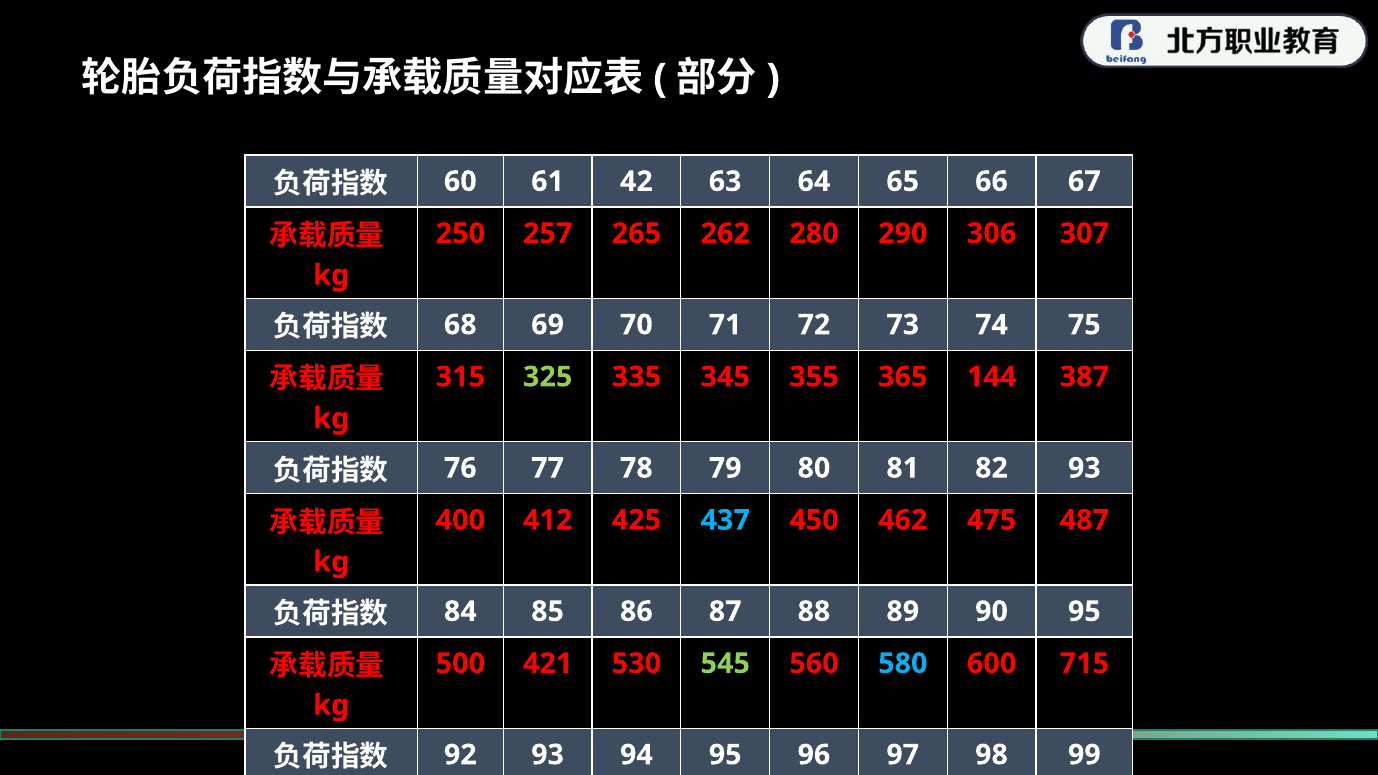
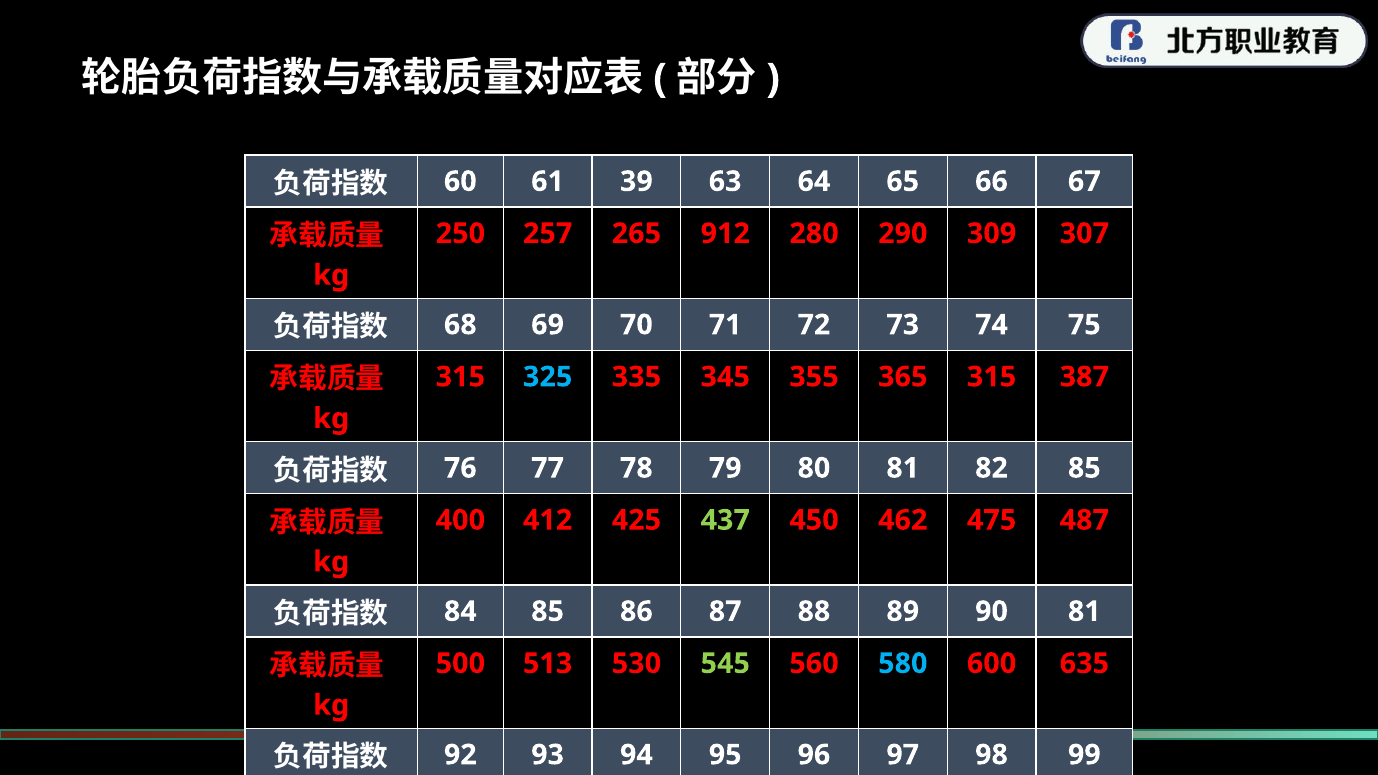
42: 42 -> 39 (636, 182)
262: 262 -> 912 (725, 234)
306: 306 -> 309 (992, 234)
325 colour: light green -> light blue (548, 377)
365 144: 144 -> 315 (992, 377)
82 93: 93 -> 85 (1084, 468)
437 colour: light blue -> light green (725, 520)
90 95: 95 -> 81 (1084, 612)
421: 421 -> 513 (548, 664)
715: 715 -> 635 (1084, 664)
